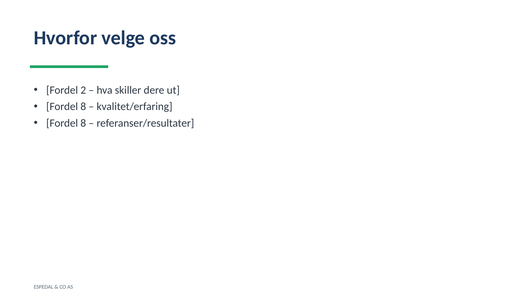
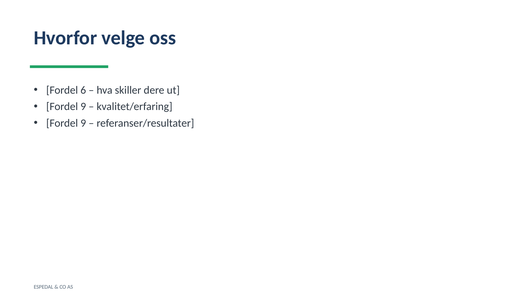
2: 2 -> 6 (83, 90)
8: 8 -> 9 (83, 107)
8: 8 -> 9 (83, 123)
